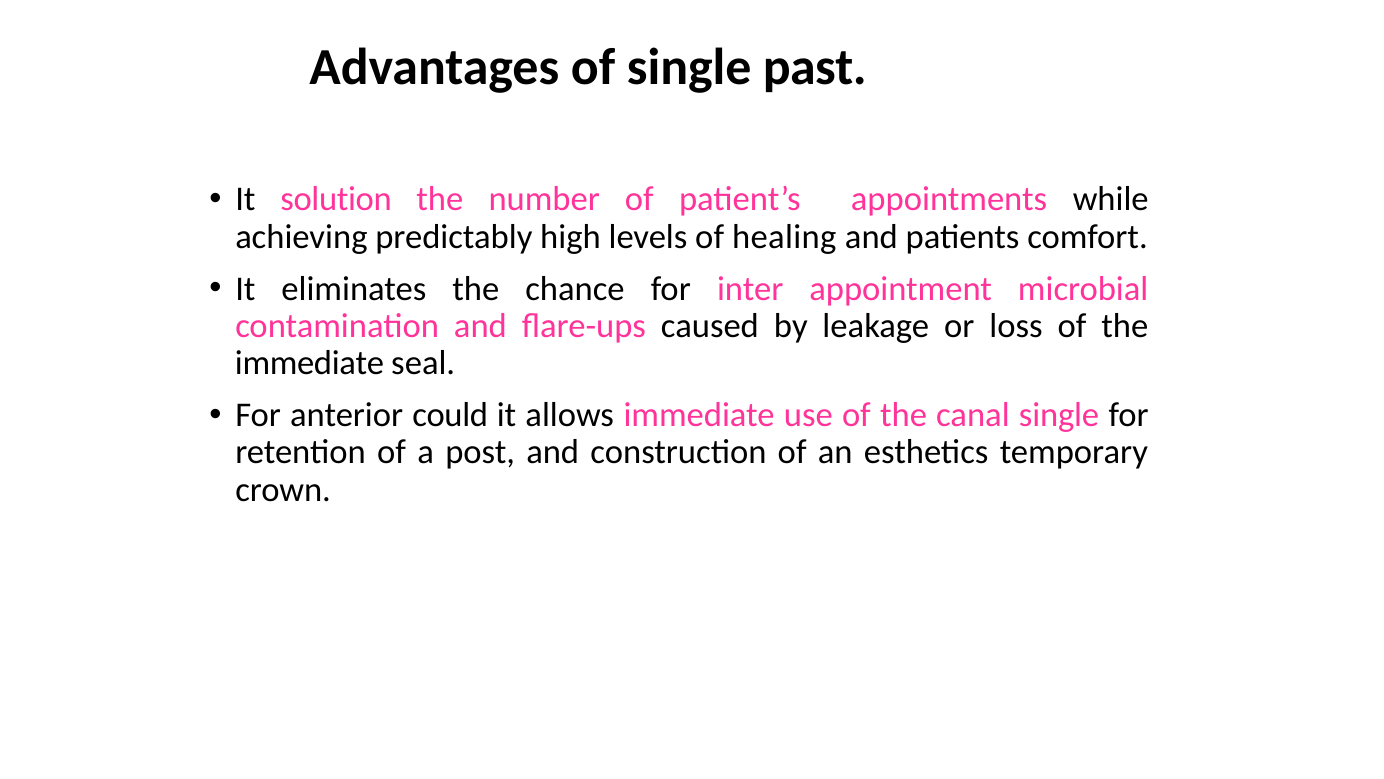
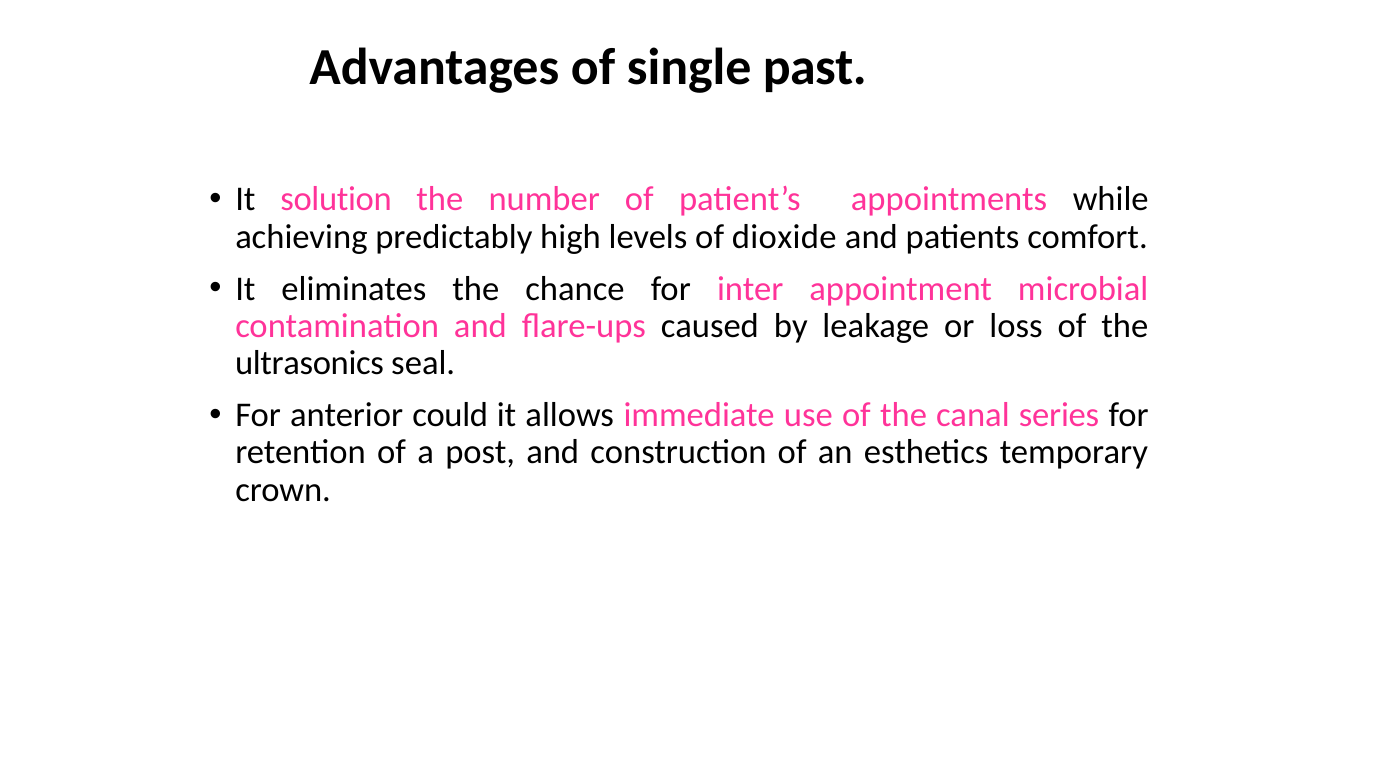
healing: healing -> dioxide (784, 237)
immediate: immediate -> ultrasonics (310, 363)
canal single: single -> series (1059, 415)
